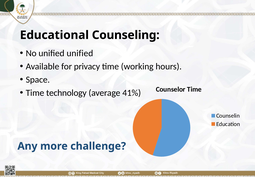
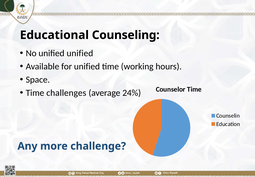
for privacy: privacy -> unified (87, 66)
technology: technology -> challenges (66, 93)
41%: 41% -> 24% (132, 93)
